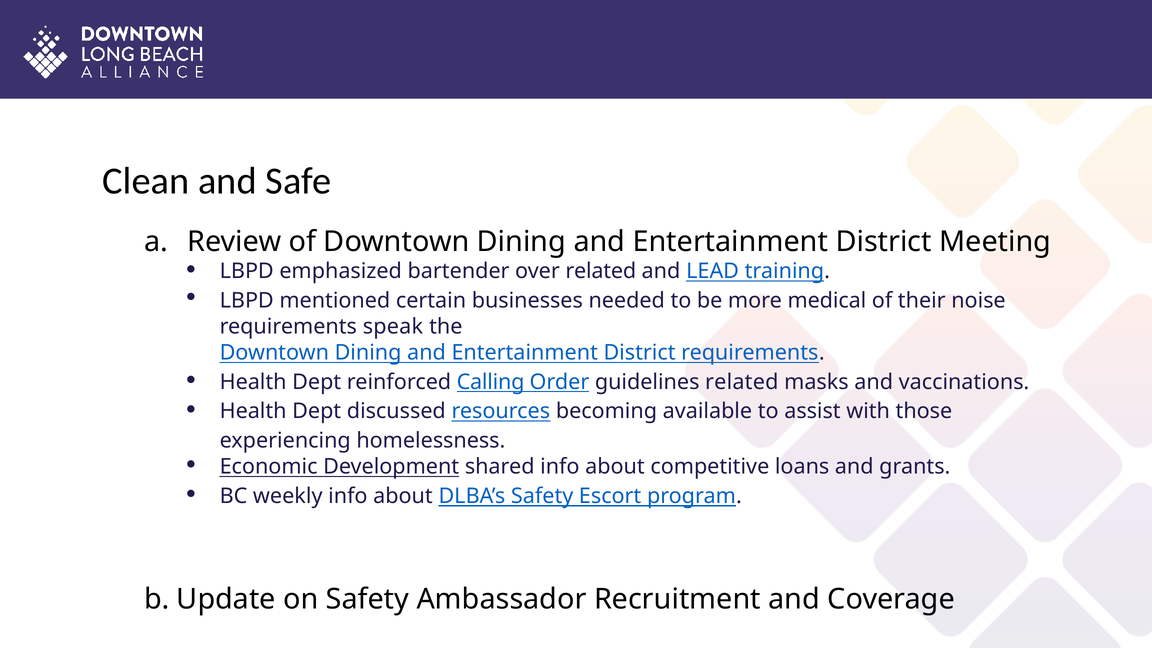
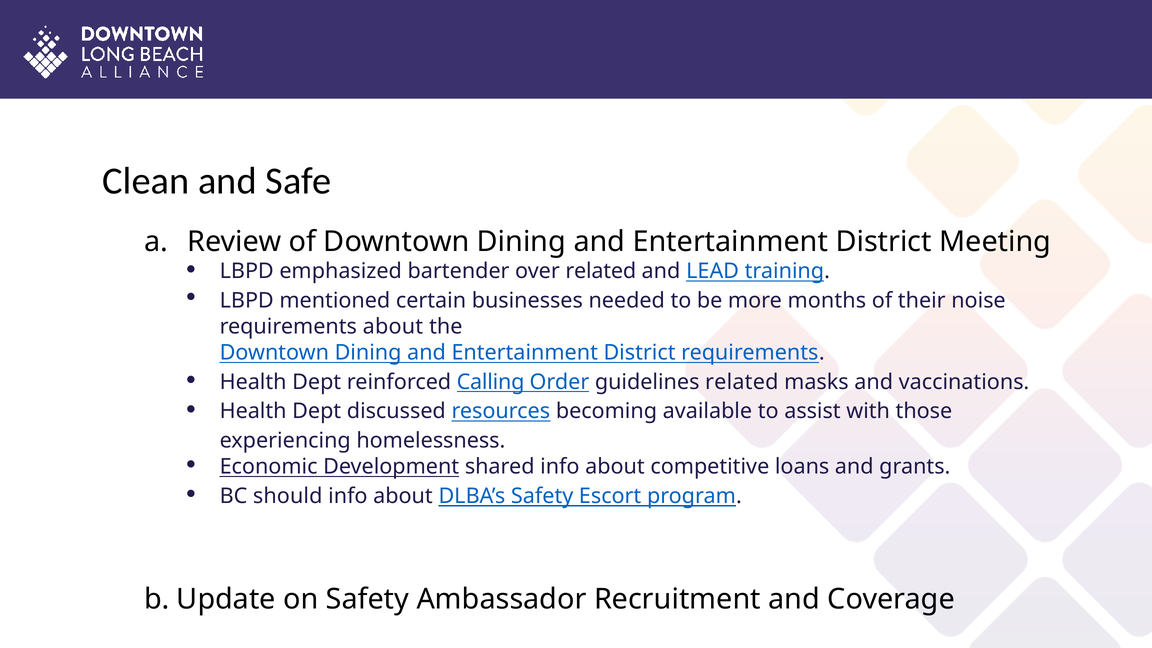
medical: medical -> months (827, 301)
requirements speak: speak -> about (393, 327)
weekly: weekly -> should (288, 496)
